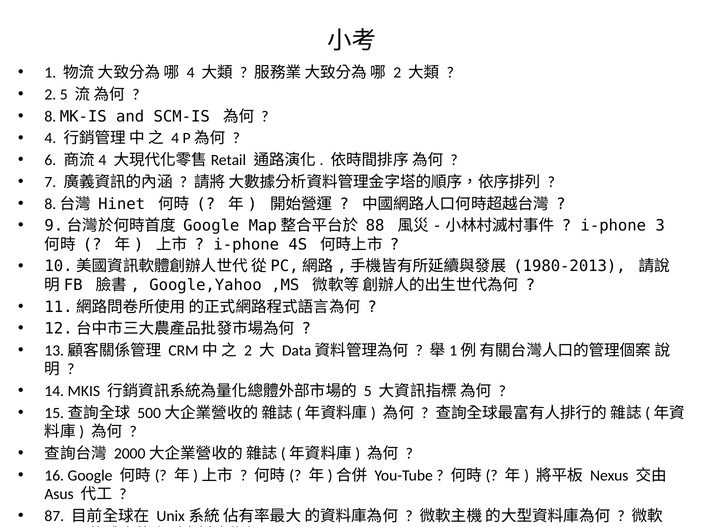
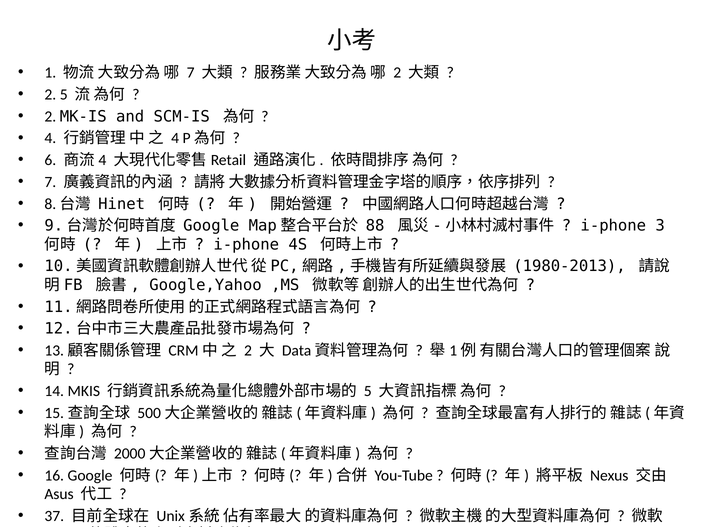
4: 4 -> 7 (191, 73)
8: 8 -> 2 (50, 116)
87: 87 -> 37 (54, 516)
